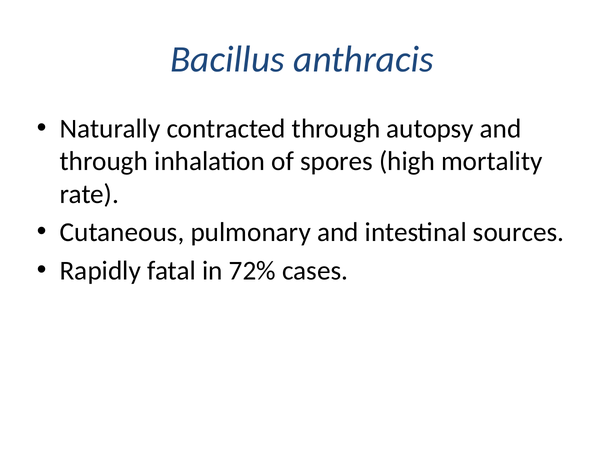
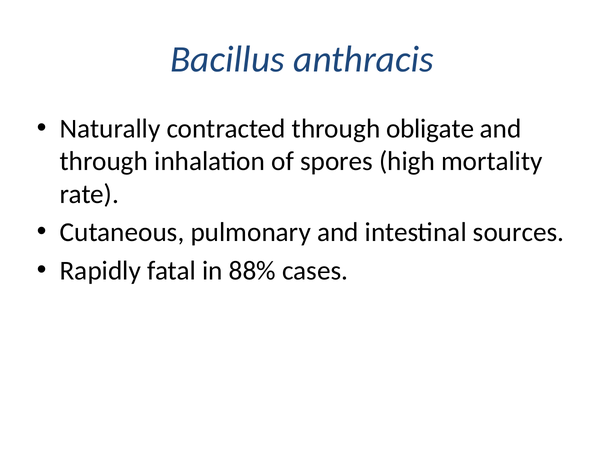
autopsy: autopsy -> obligate (430, 129)
72%: 72% -> 88% (252, 270)
